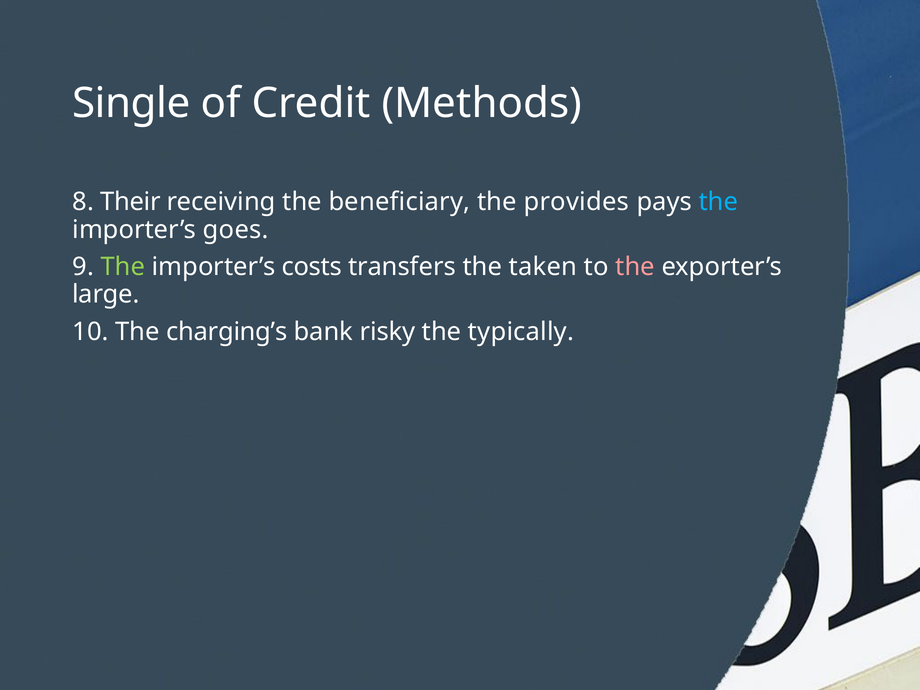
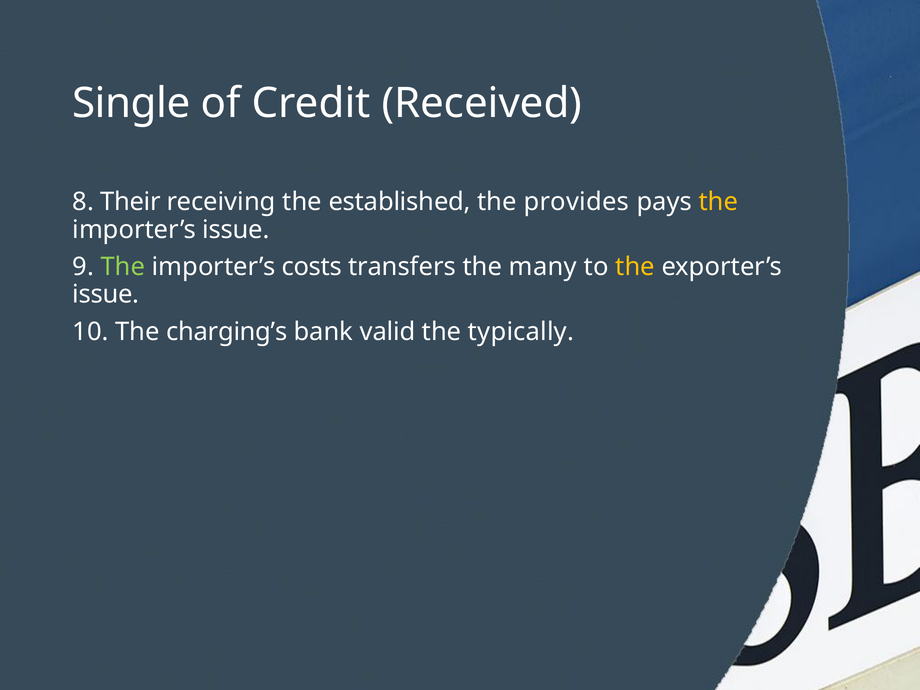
Methods: Methods -> Received (482, 103)
beneficiary: beneficiary -> established (400, 202)
the colour: light blue -> yellow (718, 202)
importer’s goes: goes -> issue (236, 230)
taken: taken -> many (543, 267)
the colour: pink -> yellow (635, 267)
large: large -> issue (106, 294)
risky: risky -> valid (388, 332)
